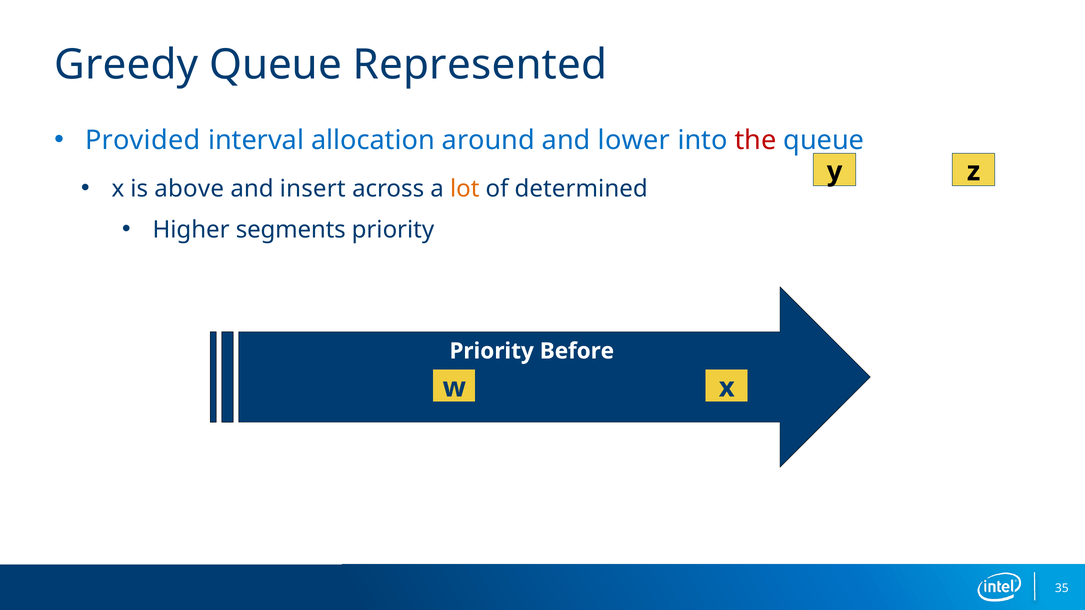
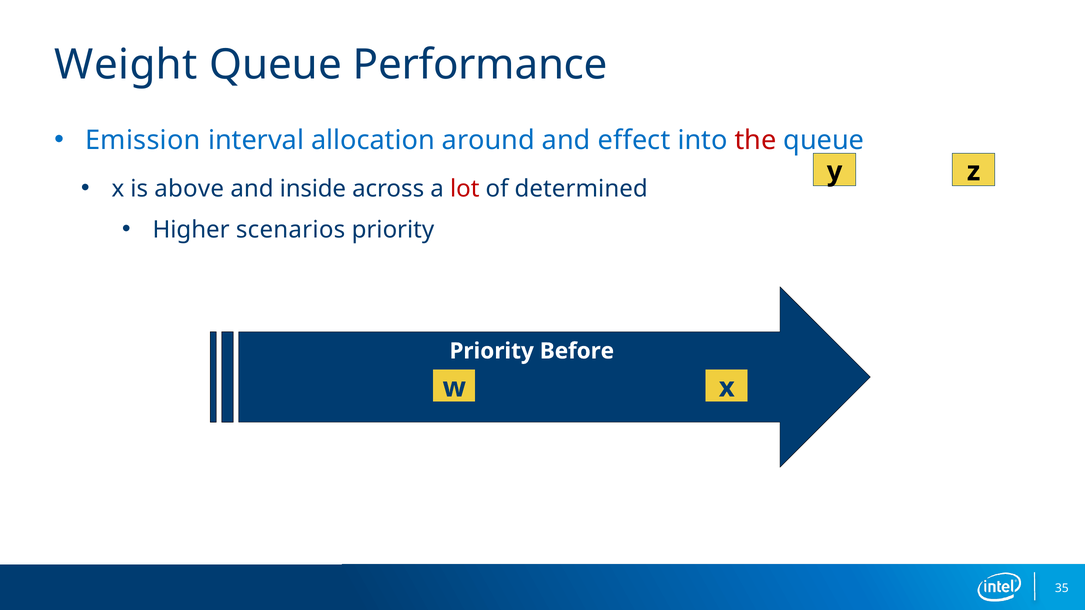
Greedy: Greedy -> Weight (126, 65)
Represented: Represented -> Performance (480, 65)
Provided: Provided -> Emission (143, 140)
lower: lower -> effect (634, 140)
insert: insert -> inside (313, 189)
lot colour: orange -> red (465, 189)
segments: segments -> scenarios (291, 230)
